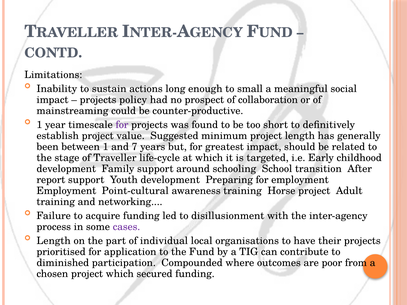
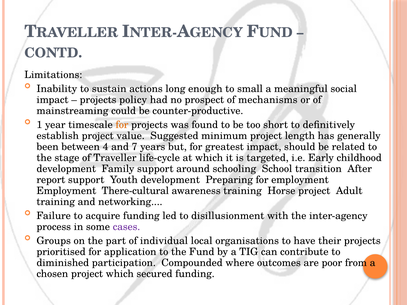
collaboration: collaboration -> mechanisms (268, 100)
for colour: purple -> orange (122, 125)
between 1: 1 -> 4 (106, 147)
Point-cultural: Point-cultural -> There-cultural (135, 191)
Length: Length -> Groups (54, 241)
